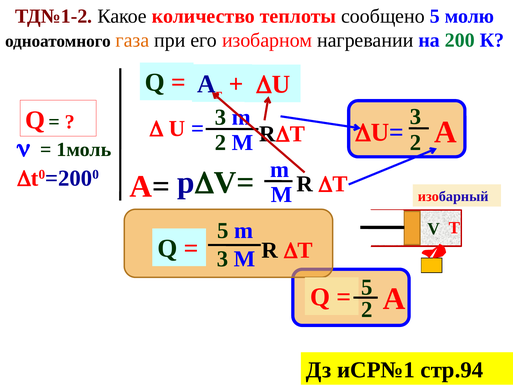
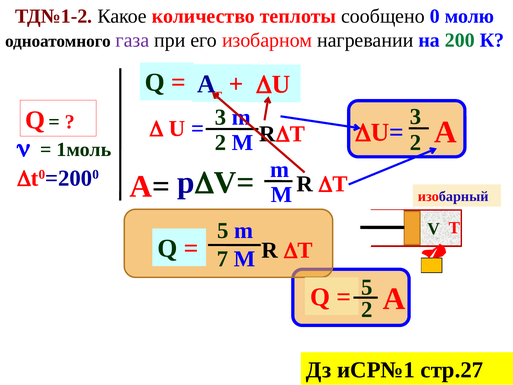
сообщено 5: 5 -> 0 (435, 16)
газа colour: orange -> purple (132, 40)
3: 3 -> 7 (223, 259)
стр.94: стр.94 -> стр.27 (452, 370)
